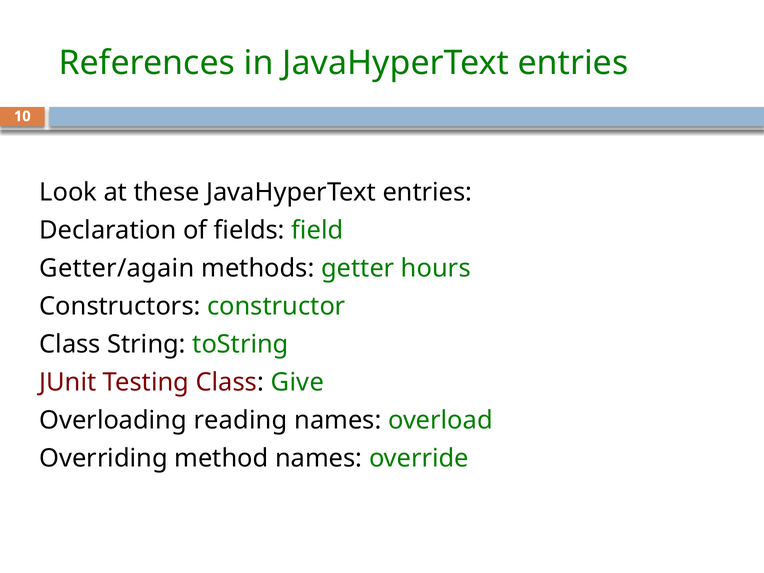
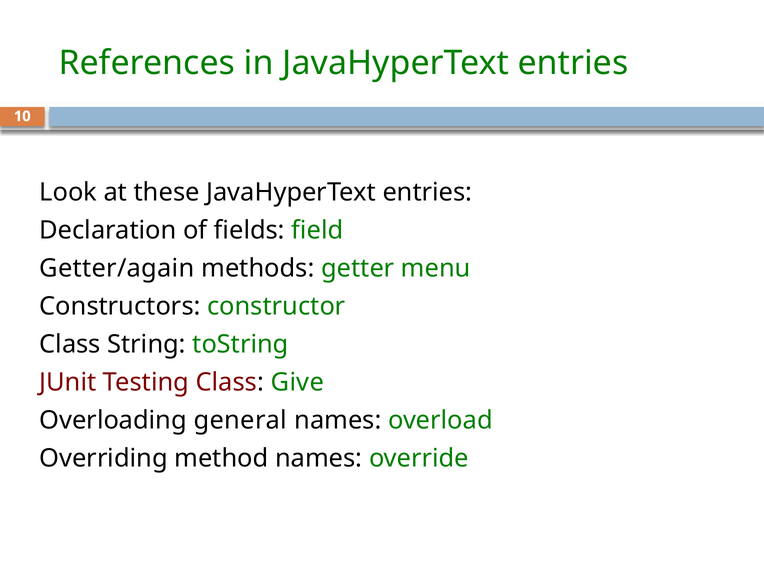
hours: hours -> menu (436, 268)
reading: reading -> general (240, 420)
